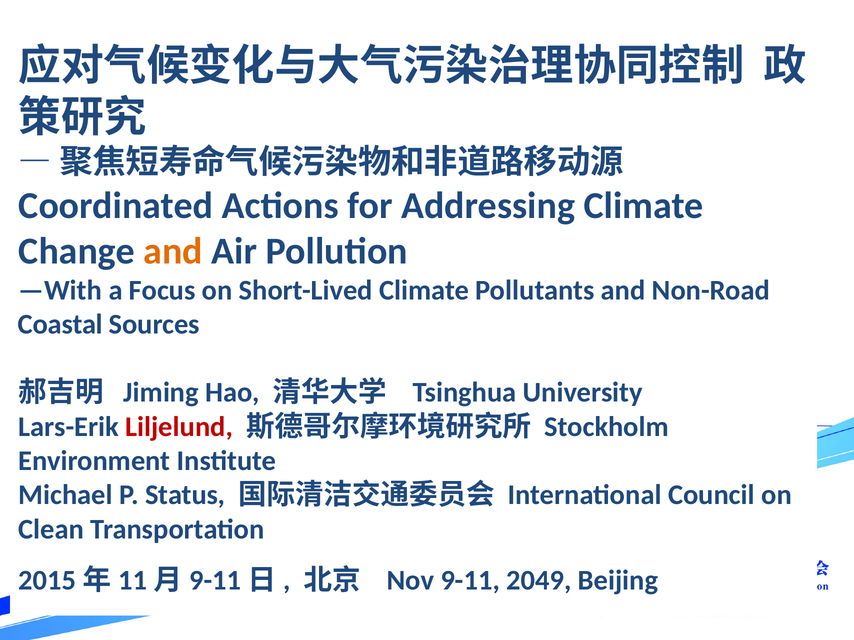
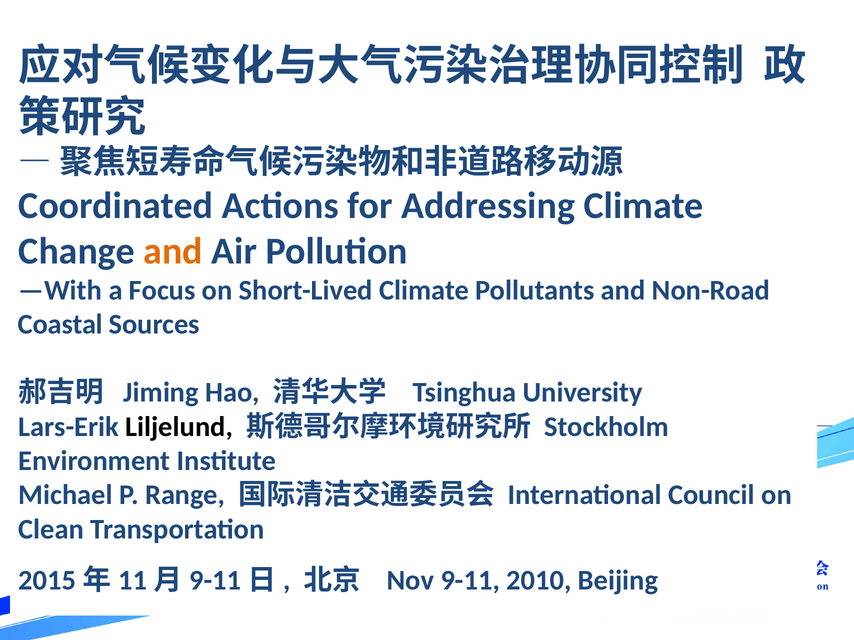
Liljelund colour: red -> black (179, 427)
Status: Status -> Range (185, 495)
2049: 2049 -> 2010 (539, 581)
